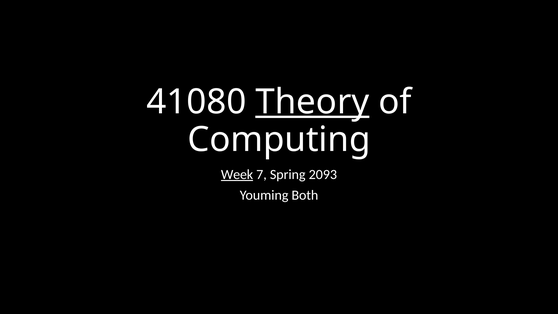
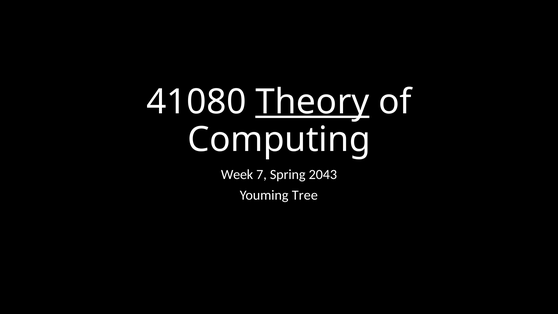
Week underline: present -> none (237, 174)
2093: 2093 -> 2043 (323, 174)
Both: Both -> Tree (305, 195)
